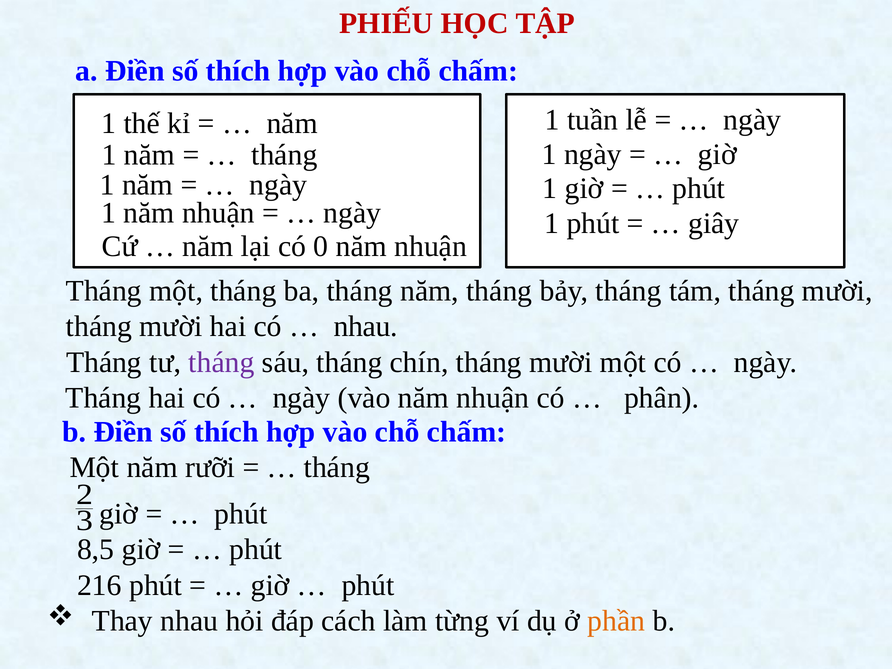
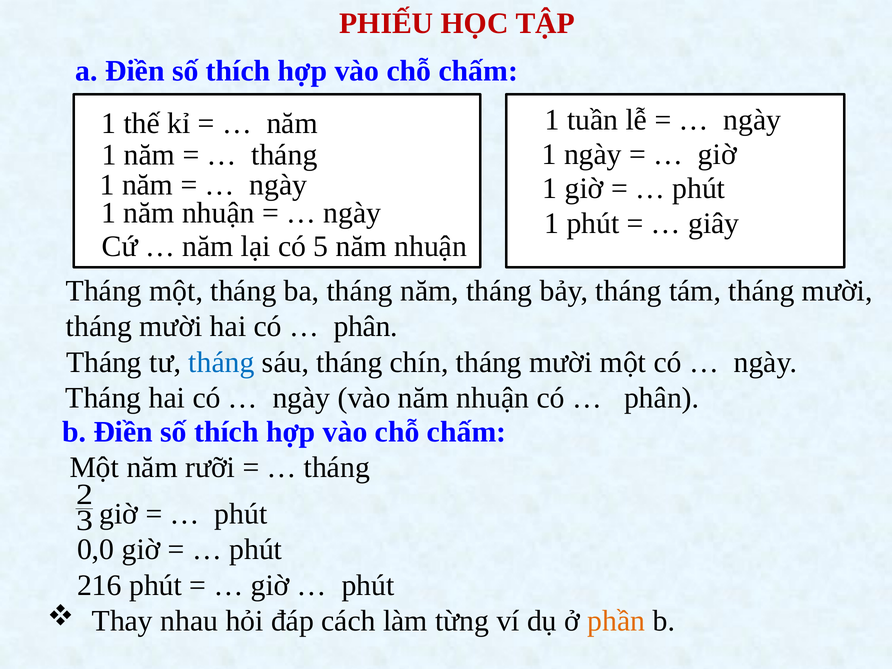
0: 0 -> 5 (321, 246)
nhau: nhau -> phân (366, 327)
tháng colour: purple -> blue (221, 363)
8,5: 8,5 -> 0,0 (96, 550)
